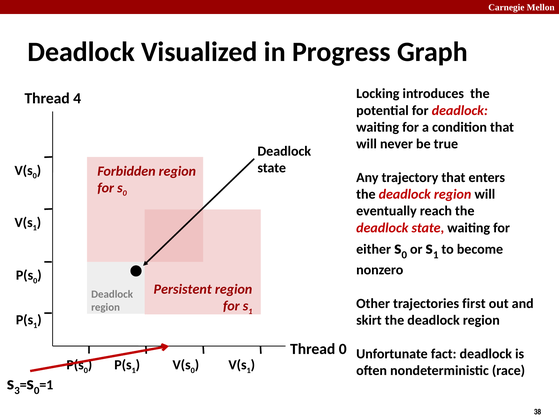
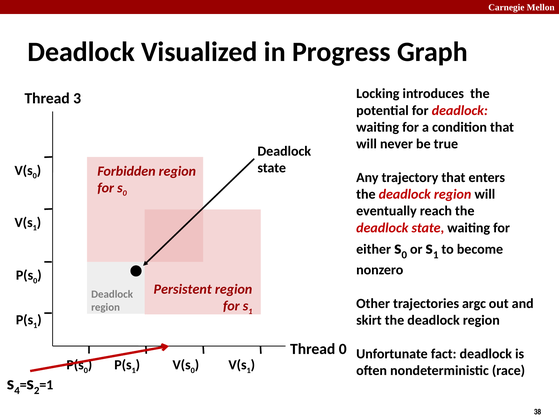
4: 4 -> 3 (77, 99)
first: first -> argc (474, 304)
3: 3 -> 4 (17, 391)
0: 0 -> 2 (37, 391)
